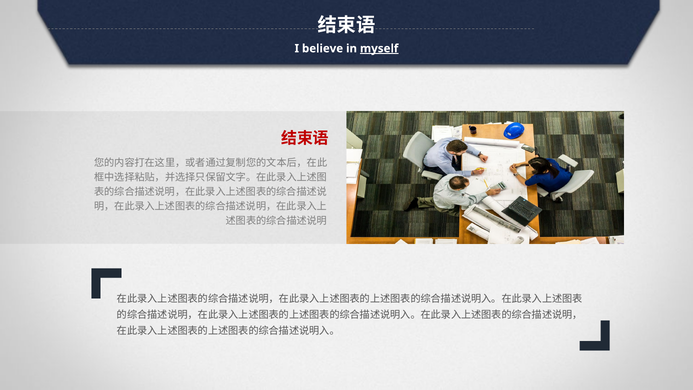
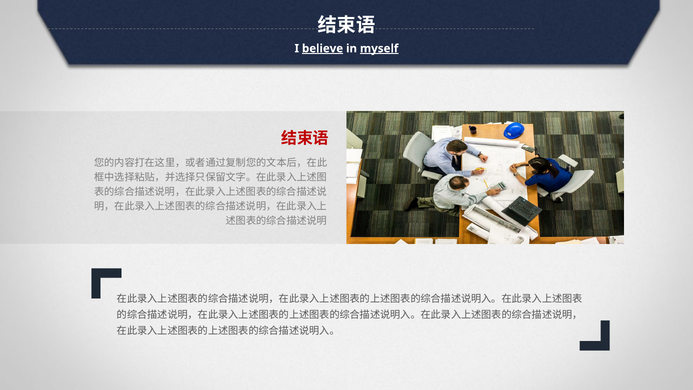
believe underline: none -> present (323, 48)
